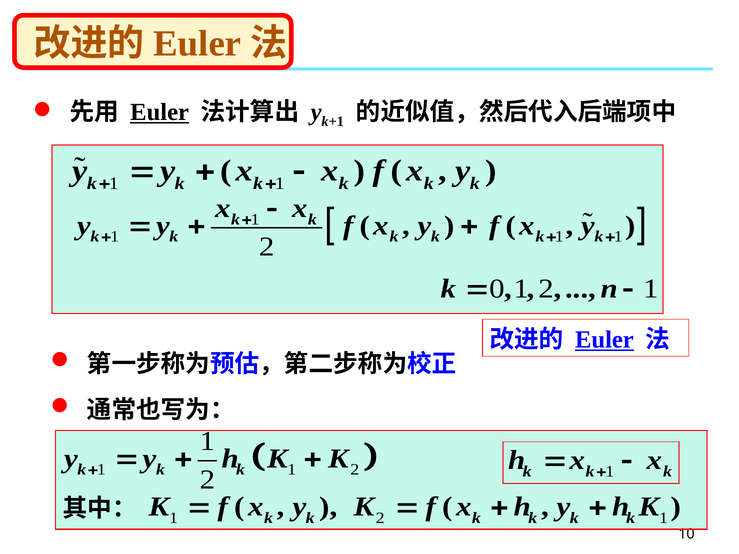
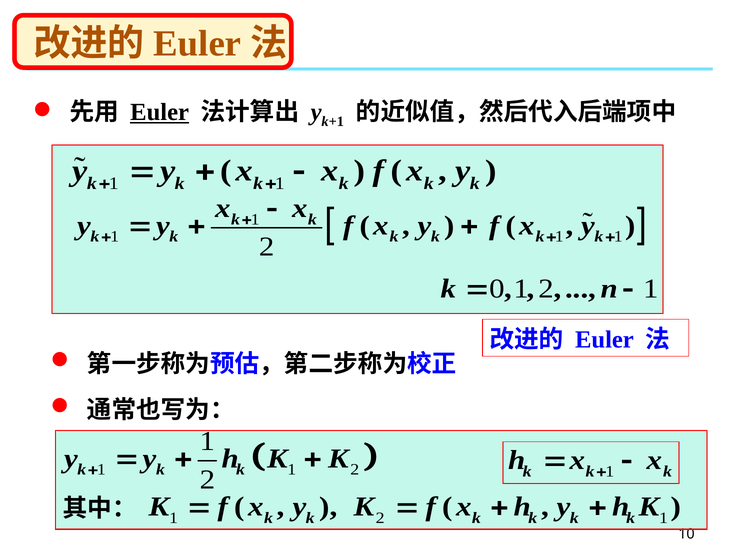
Euler underline: present -> none (604, 340)
